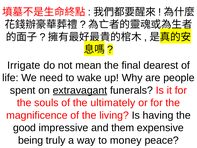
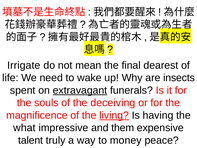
people: people -> insects (179, 78)
ultimately: ultimately -> deceiving (113, 103)
living underline: none -> present (114, 115)
good: good -> what (24, 128)
being: being -> talent (31, 140)
